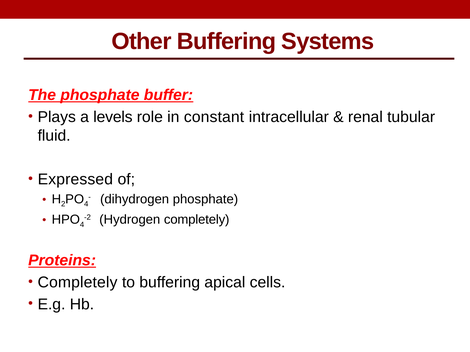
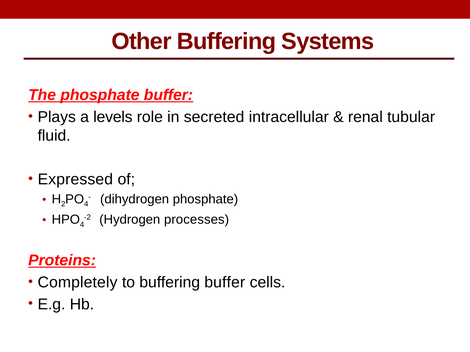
constant: constant -> secreted (214, 117)
Hydrogen completely: completely -> processes (197, 220)
buffering apical: apical -> buffer (225, 283)
